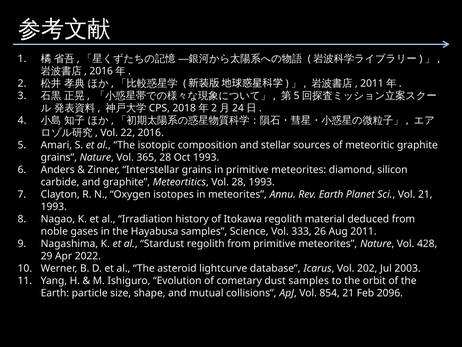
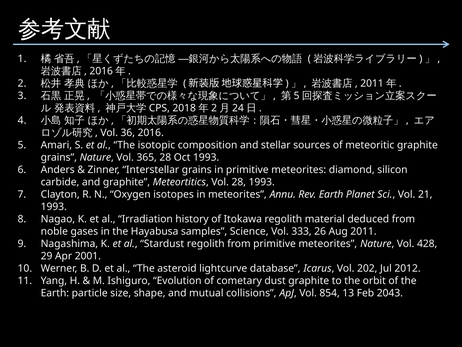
22: 22 -> 36 (128, 133)
2022: 2022 -> 2001 (88, 256)
2003: 2003 -> 2012 (408, 268)
dust samples: samples -> graphite (309, 280)
854 21: 21 -> 13 (348, 293)
2096: 2096 -> 2043 (390, 293)
